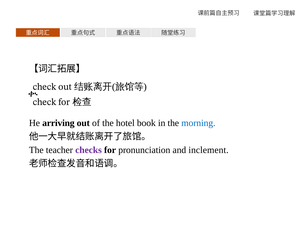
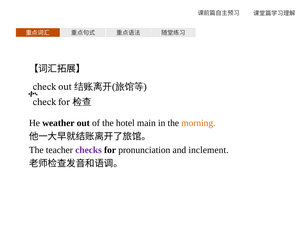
arriving: arriving -> weather (58, 123)
book: book -> main (146, 123)
morning colour: blue -> orange (198, 123)
